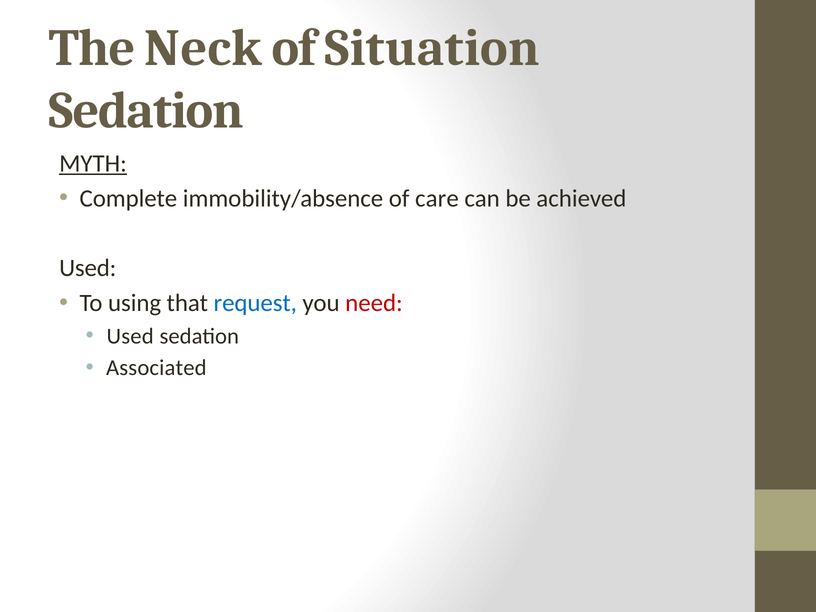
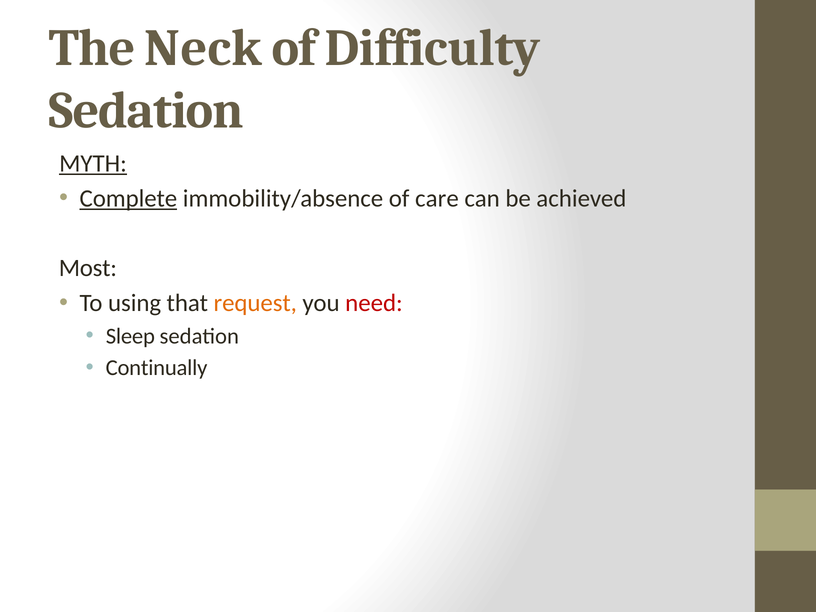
Situation: Situation -> Difficulty (433, 48)
Complete underline: none -> present (128, 198)
Used: Used -> Most (88, 268)
request colour: blue -> orange (255, 303)
Used: Used -> Sleep (130, 336)
Associated: Associated -> Continually (157, 368)
